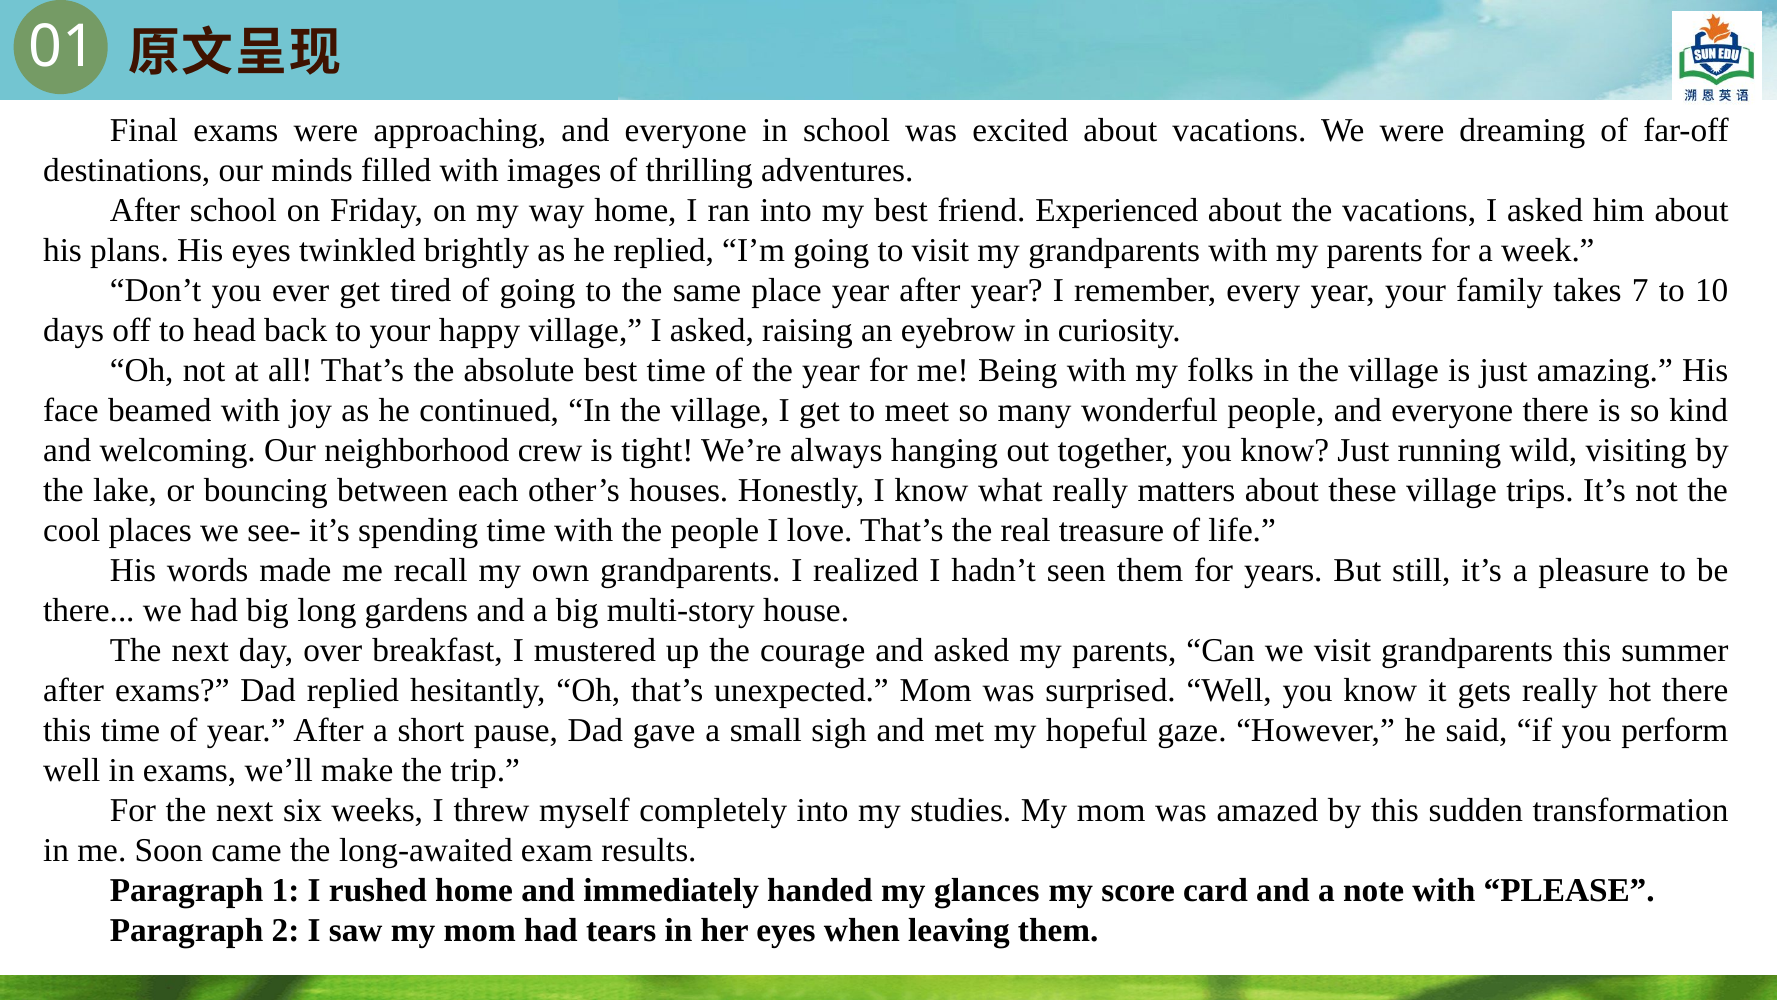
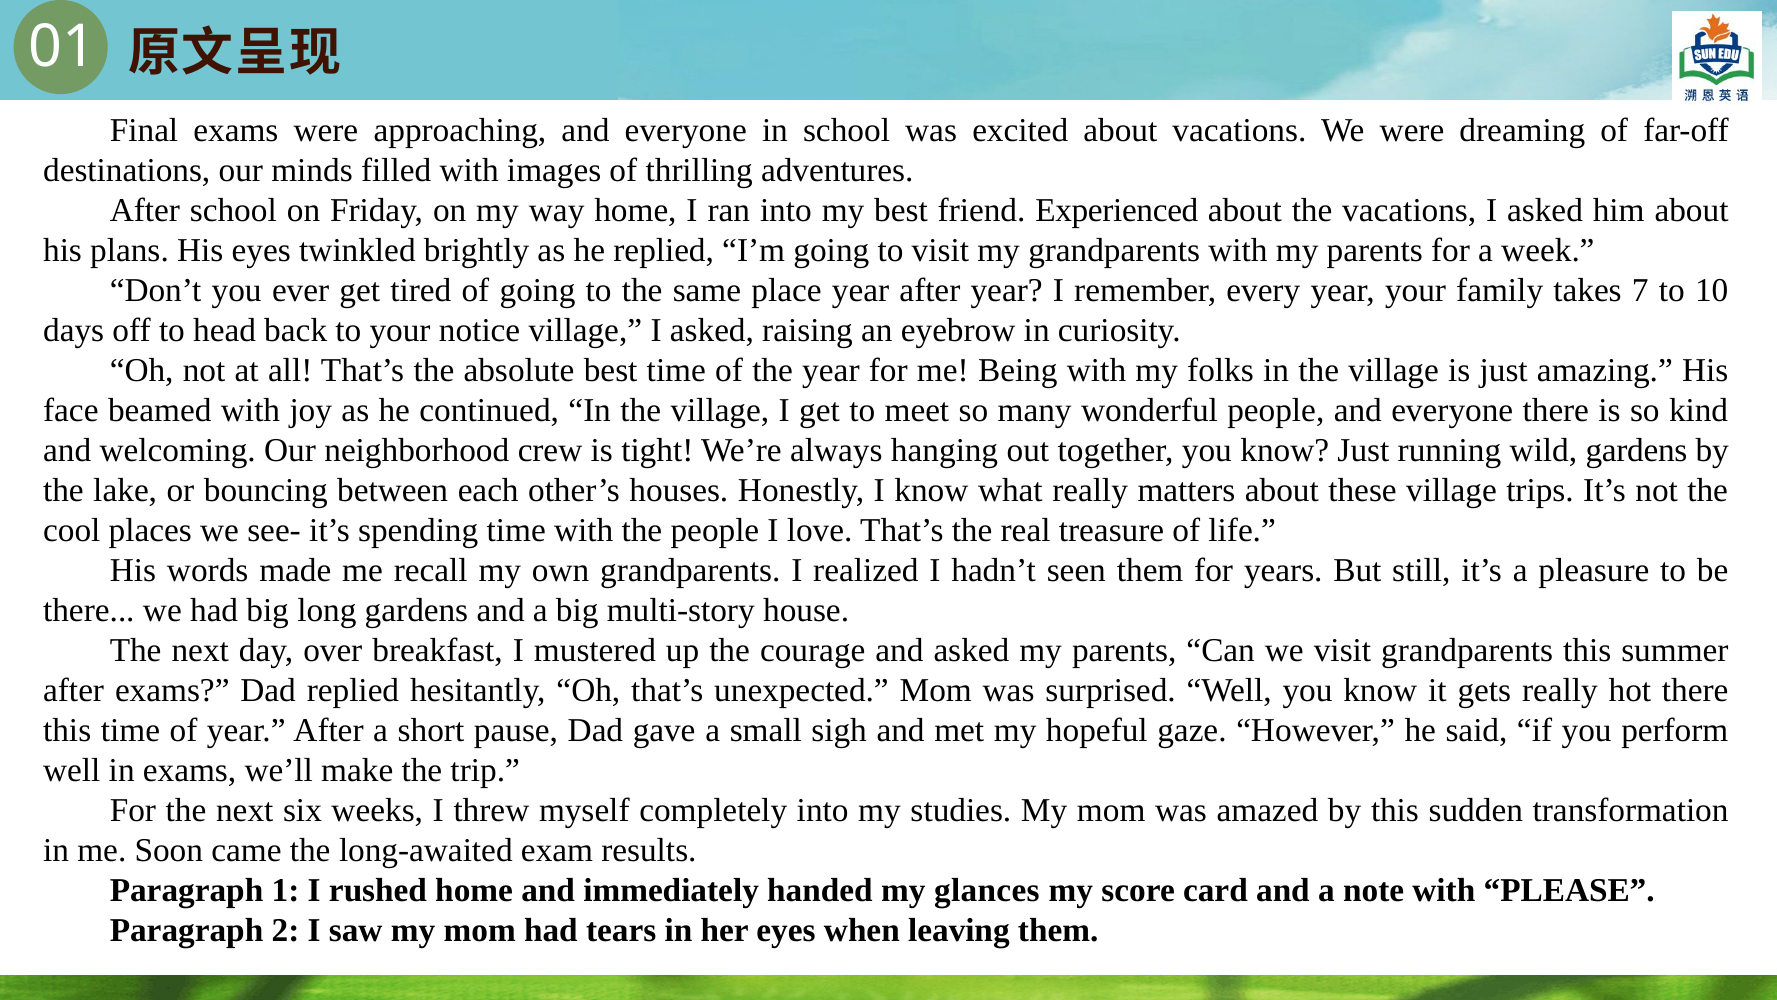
happy: happy -> notice (480, 330)
wild visiting: visiting -> gardens (1636, 450)
